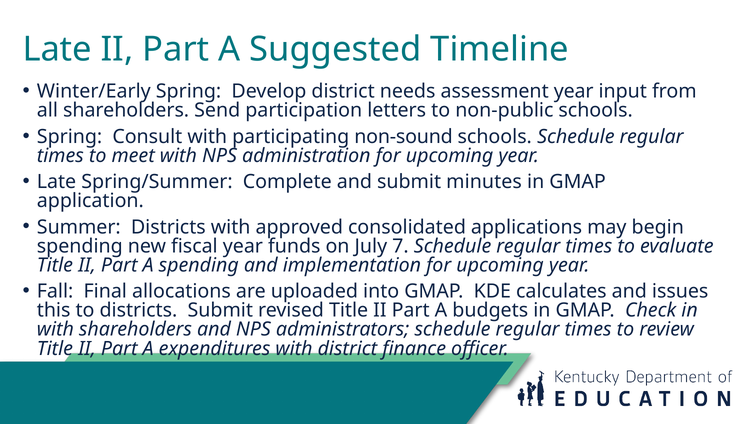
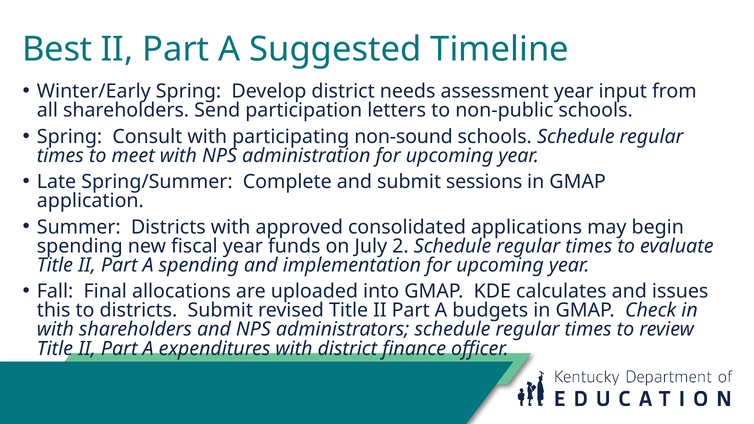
Late: Late -> Best (57, 49)
minutes: minutes -> sessions (484, 182)
7: 7 -> 2 (400, 246)
